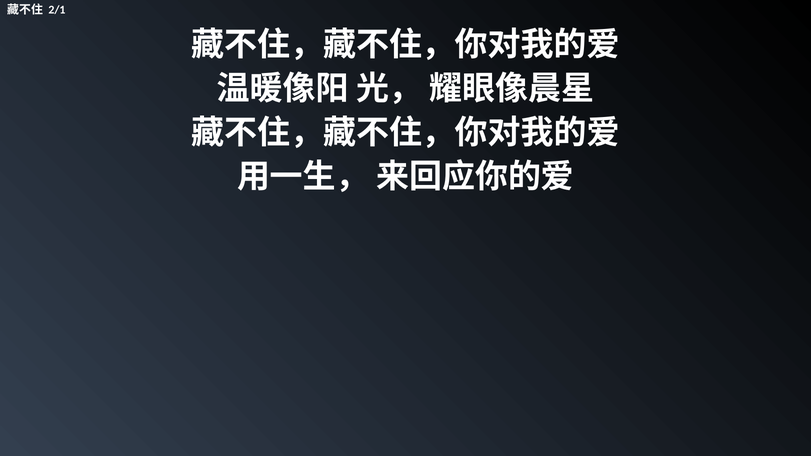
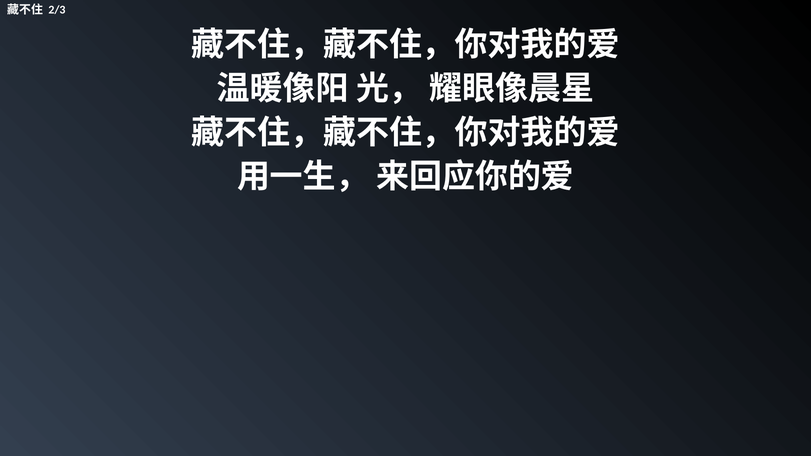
2/1: 2/1 -> 2/3 (57, 10)
